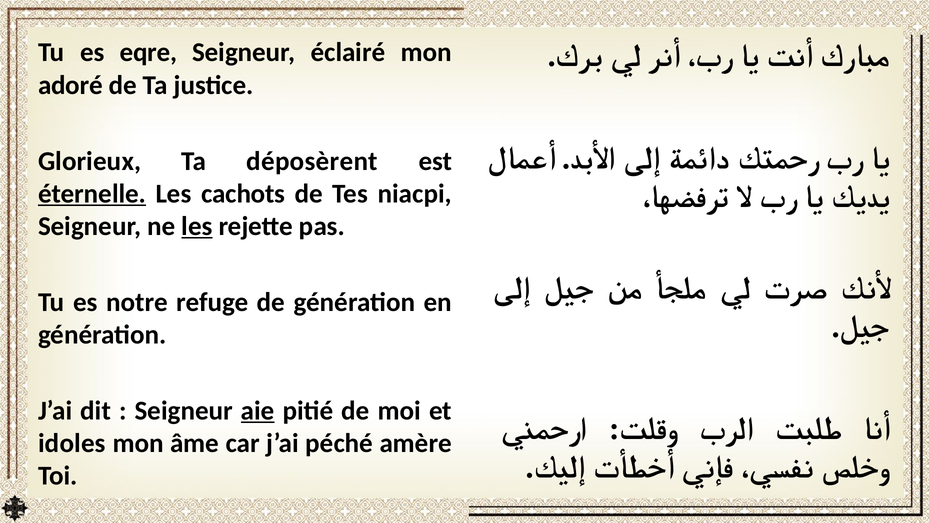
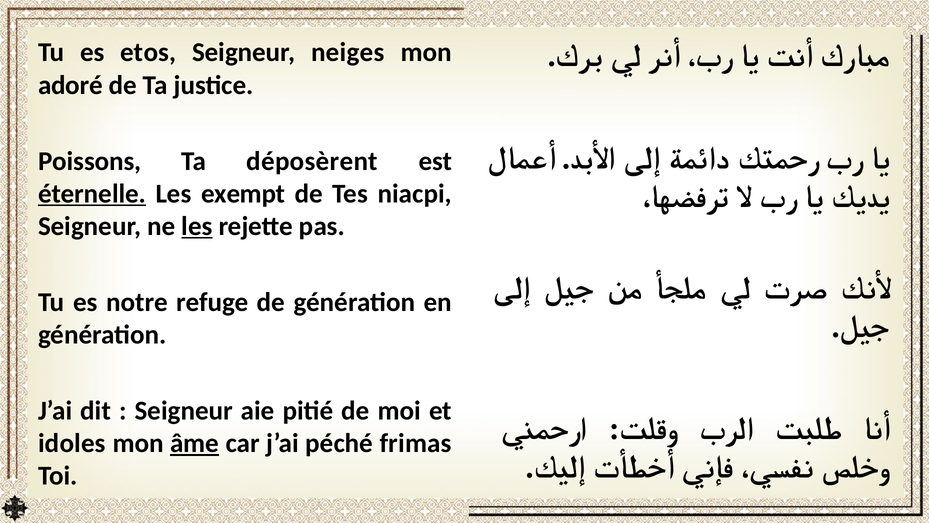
eqre: eqre -> etos (148, 52)
éclairé: éclairé -> neiges (348, 52)
Glorieux: Glorieux -> Poissons (90, 161)
cachots: cachots -> exempt (243, 193)
aie underline: present -> none (258, 410)
âme underline: none -> present (195, 443)
amère: amère -> frimas (416, 443)
